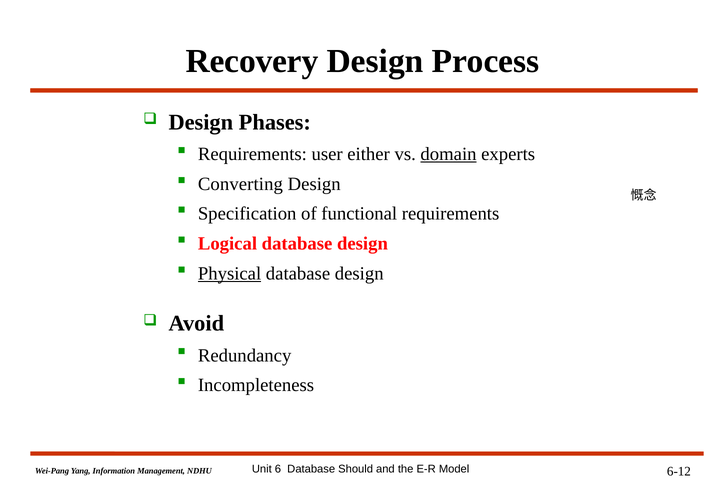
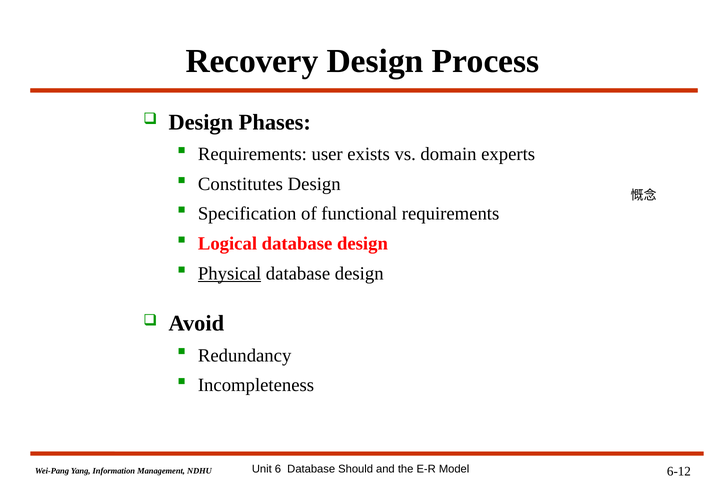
either: either -> exists (369, 154)
domain underline: present -> none (448, 154)
Converting: Converting -> Constitutes (240, 184)
